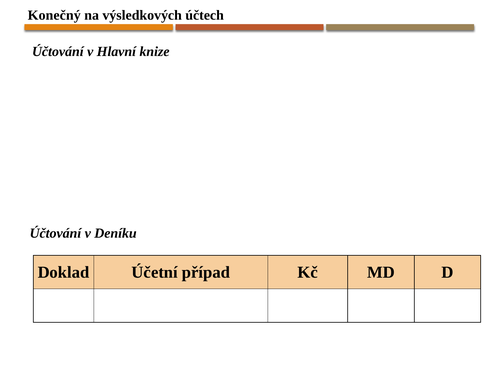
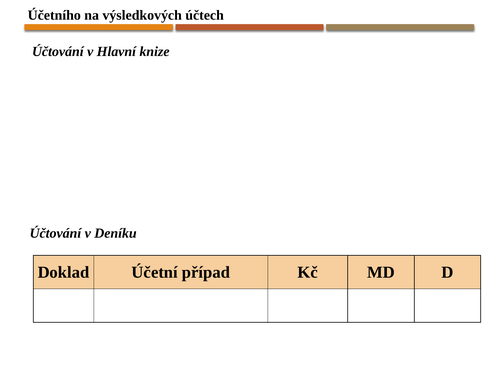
Konečný: Konečný -> Účetního (54, 15)
